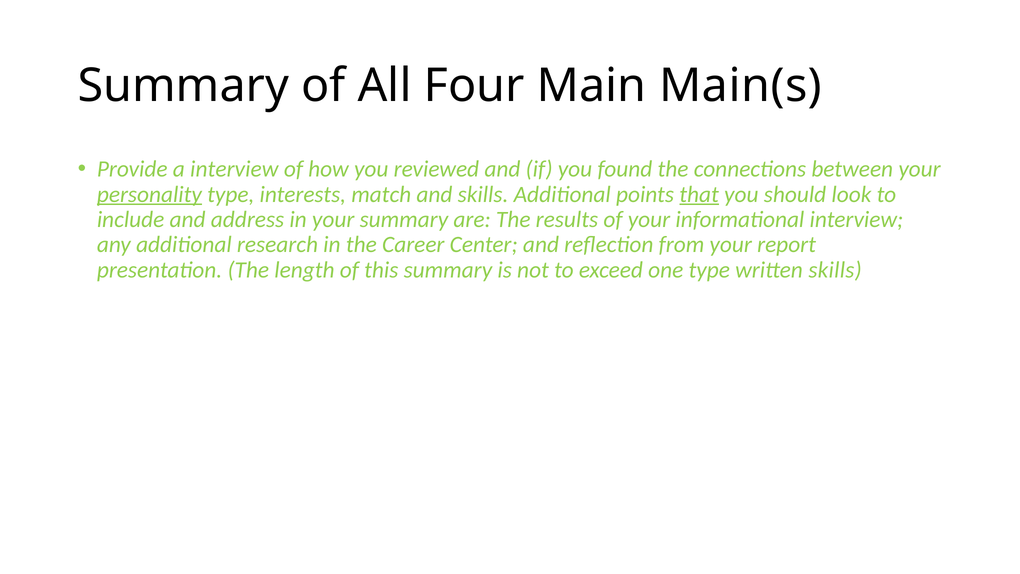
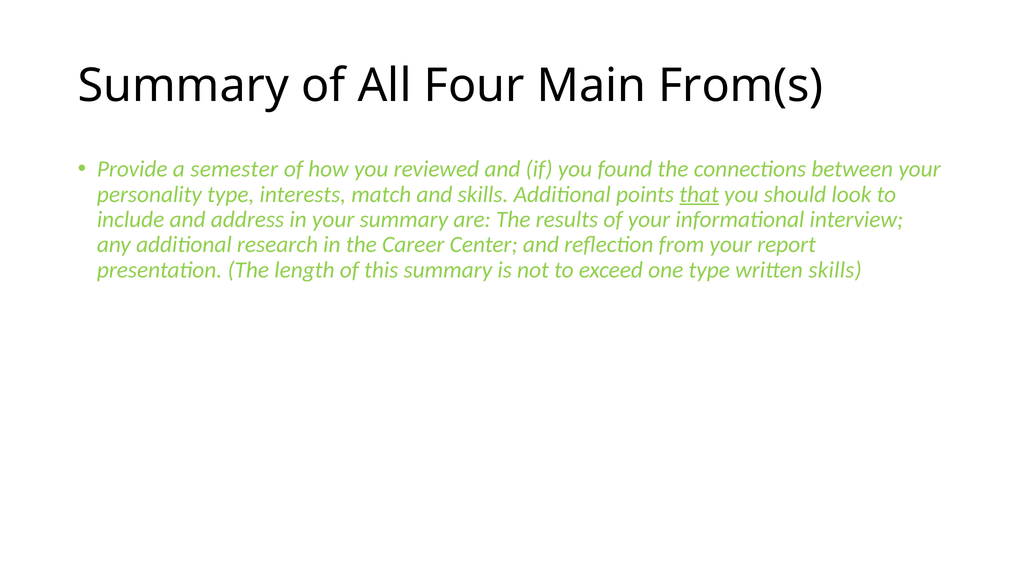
Main(s: Main(s -> From(s (741, 86)
a interview: interview -> semester (234, 169)
personality underline: present -> none (149, 194)
